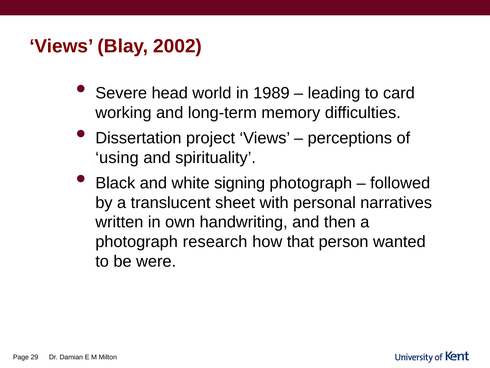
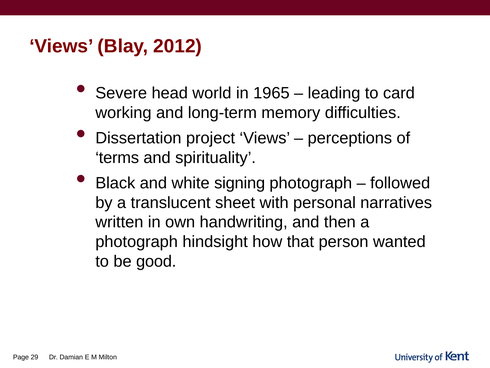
2002: 2002 -> 2012 (178, 46)
1989: 1989 -> 1965 (271, 93)
using: using -> terms (117, 157)
research: research -> hindsight (215, 242)
were: were -> good (156, 261)
